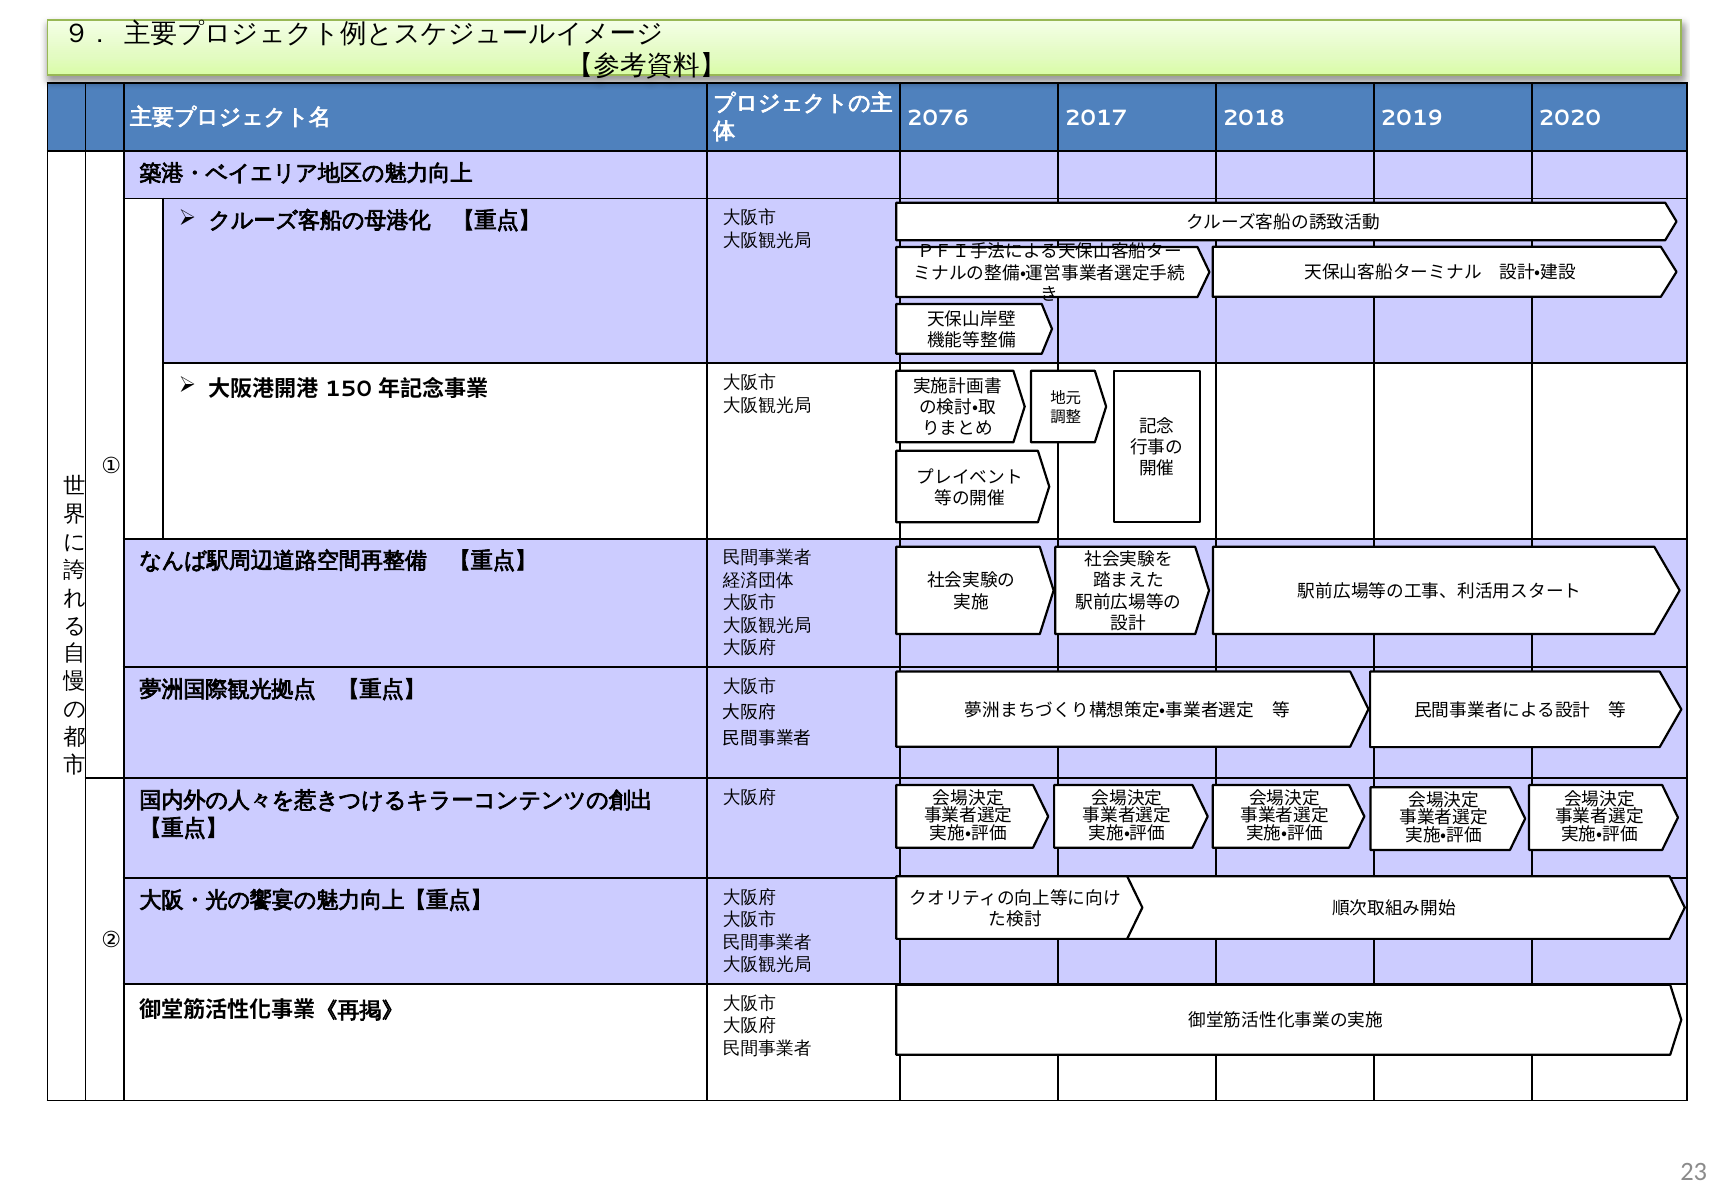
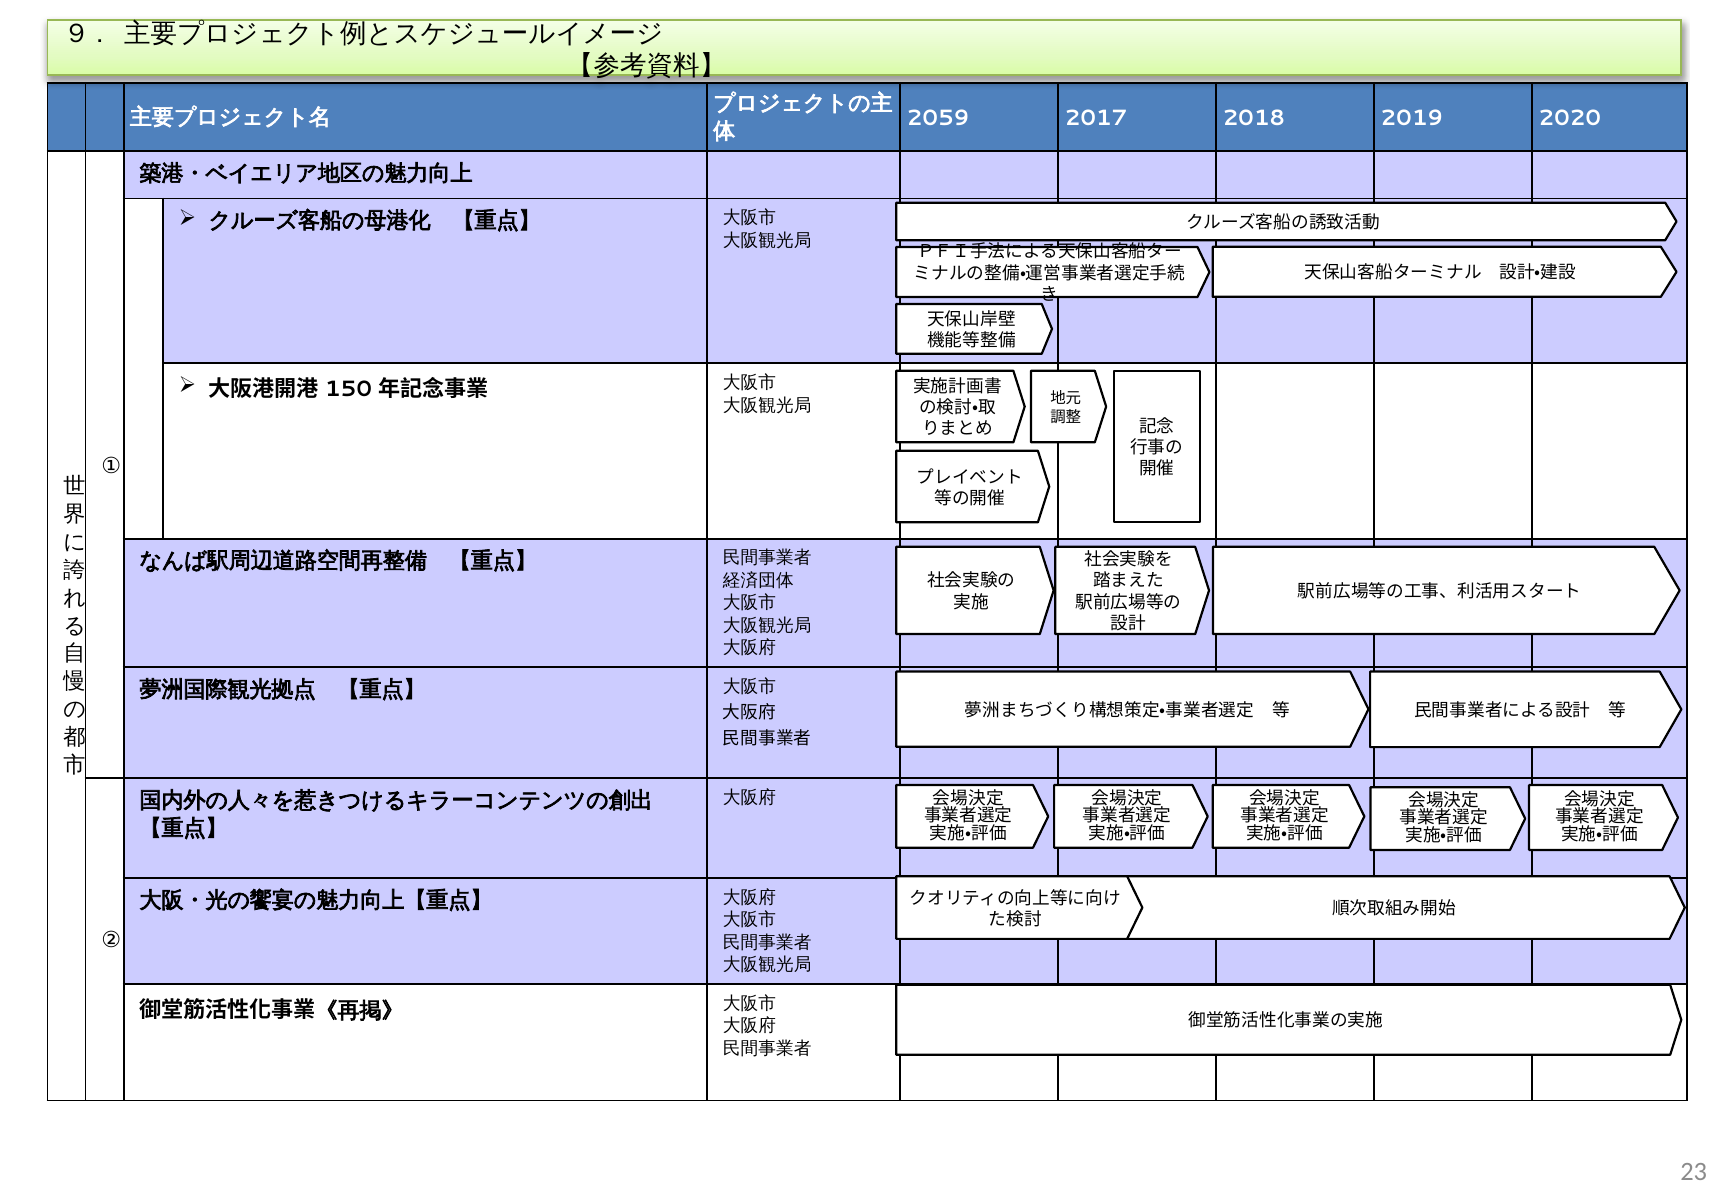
2076: 2076 -> 2059 (938, 118)
